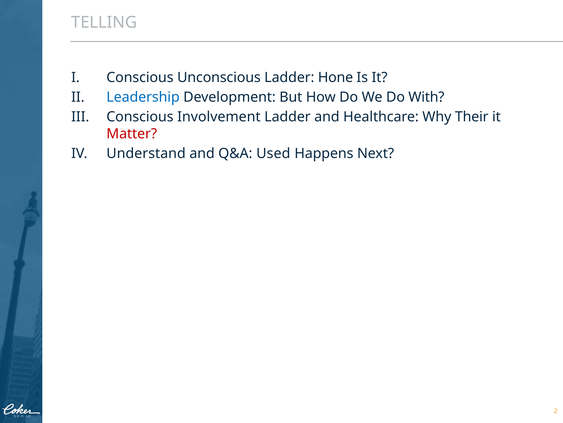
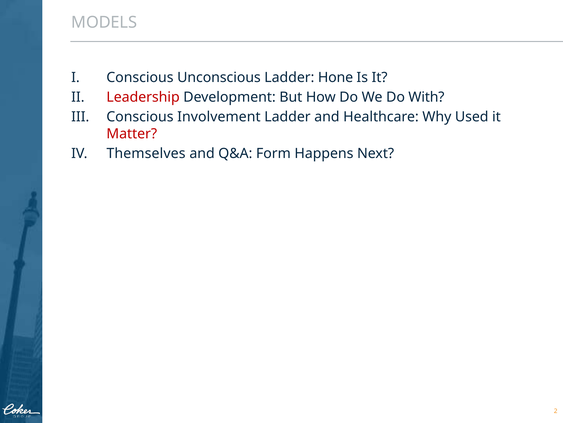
TELLING: TELLING -> MODELS (104, 22)
Leadership colour: blue -> red (143, 97)
Their: Their -> Used (472, 117)
Understand: Understand -> Themselves (146, 153)
Used: Used -> Form (273, 153)
